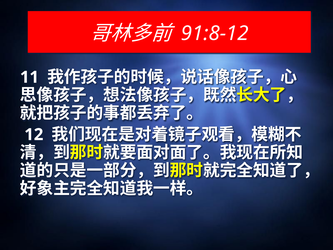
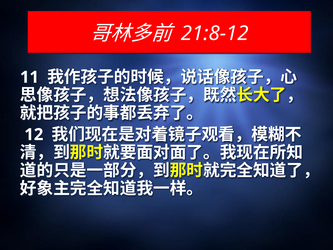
91:8-12: 91:8-12 -> 21:8-12 (215, 33)
